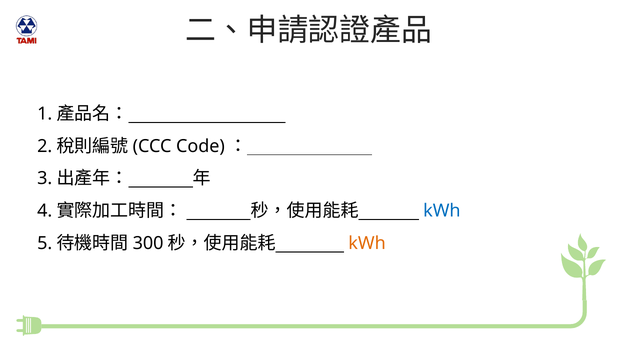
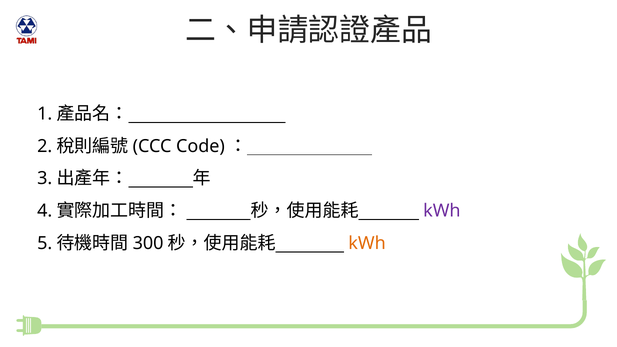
kWh colour: blue -> purple (442, 211)
